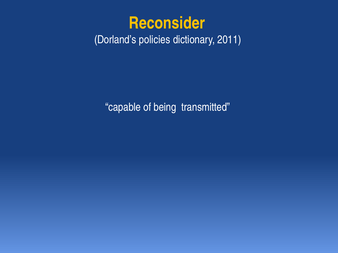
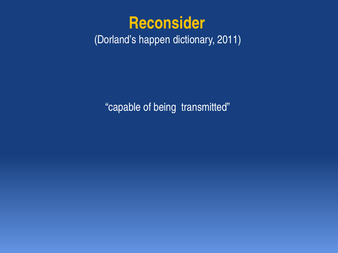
policies: policies -> happen (155, 40)
